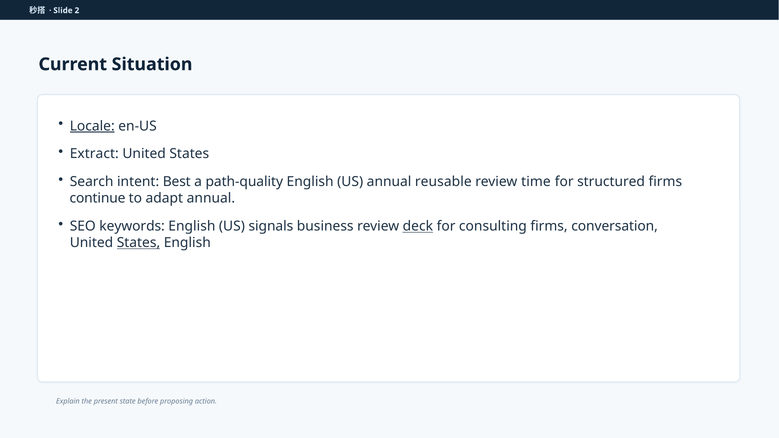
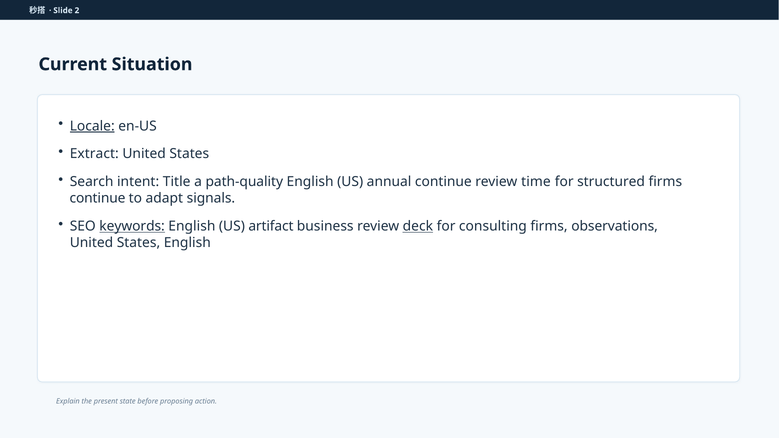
Best: Best -> Title (177, 182)
annual reusable: reusable -> continue (443, 182)
adapt annual: annual -> signals (211, 198)
keywords underline: none -> present (132, 226)
signals: signals -> artifact (271, 226)
conversation: conversation -> observations (615, 226)
States underline: present -> none (139, 243)
